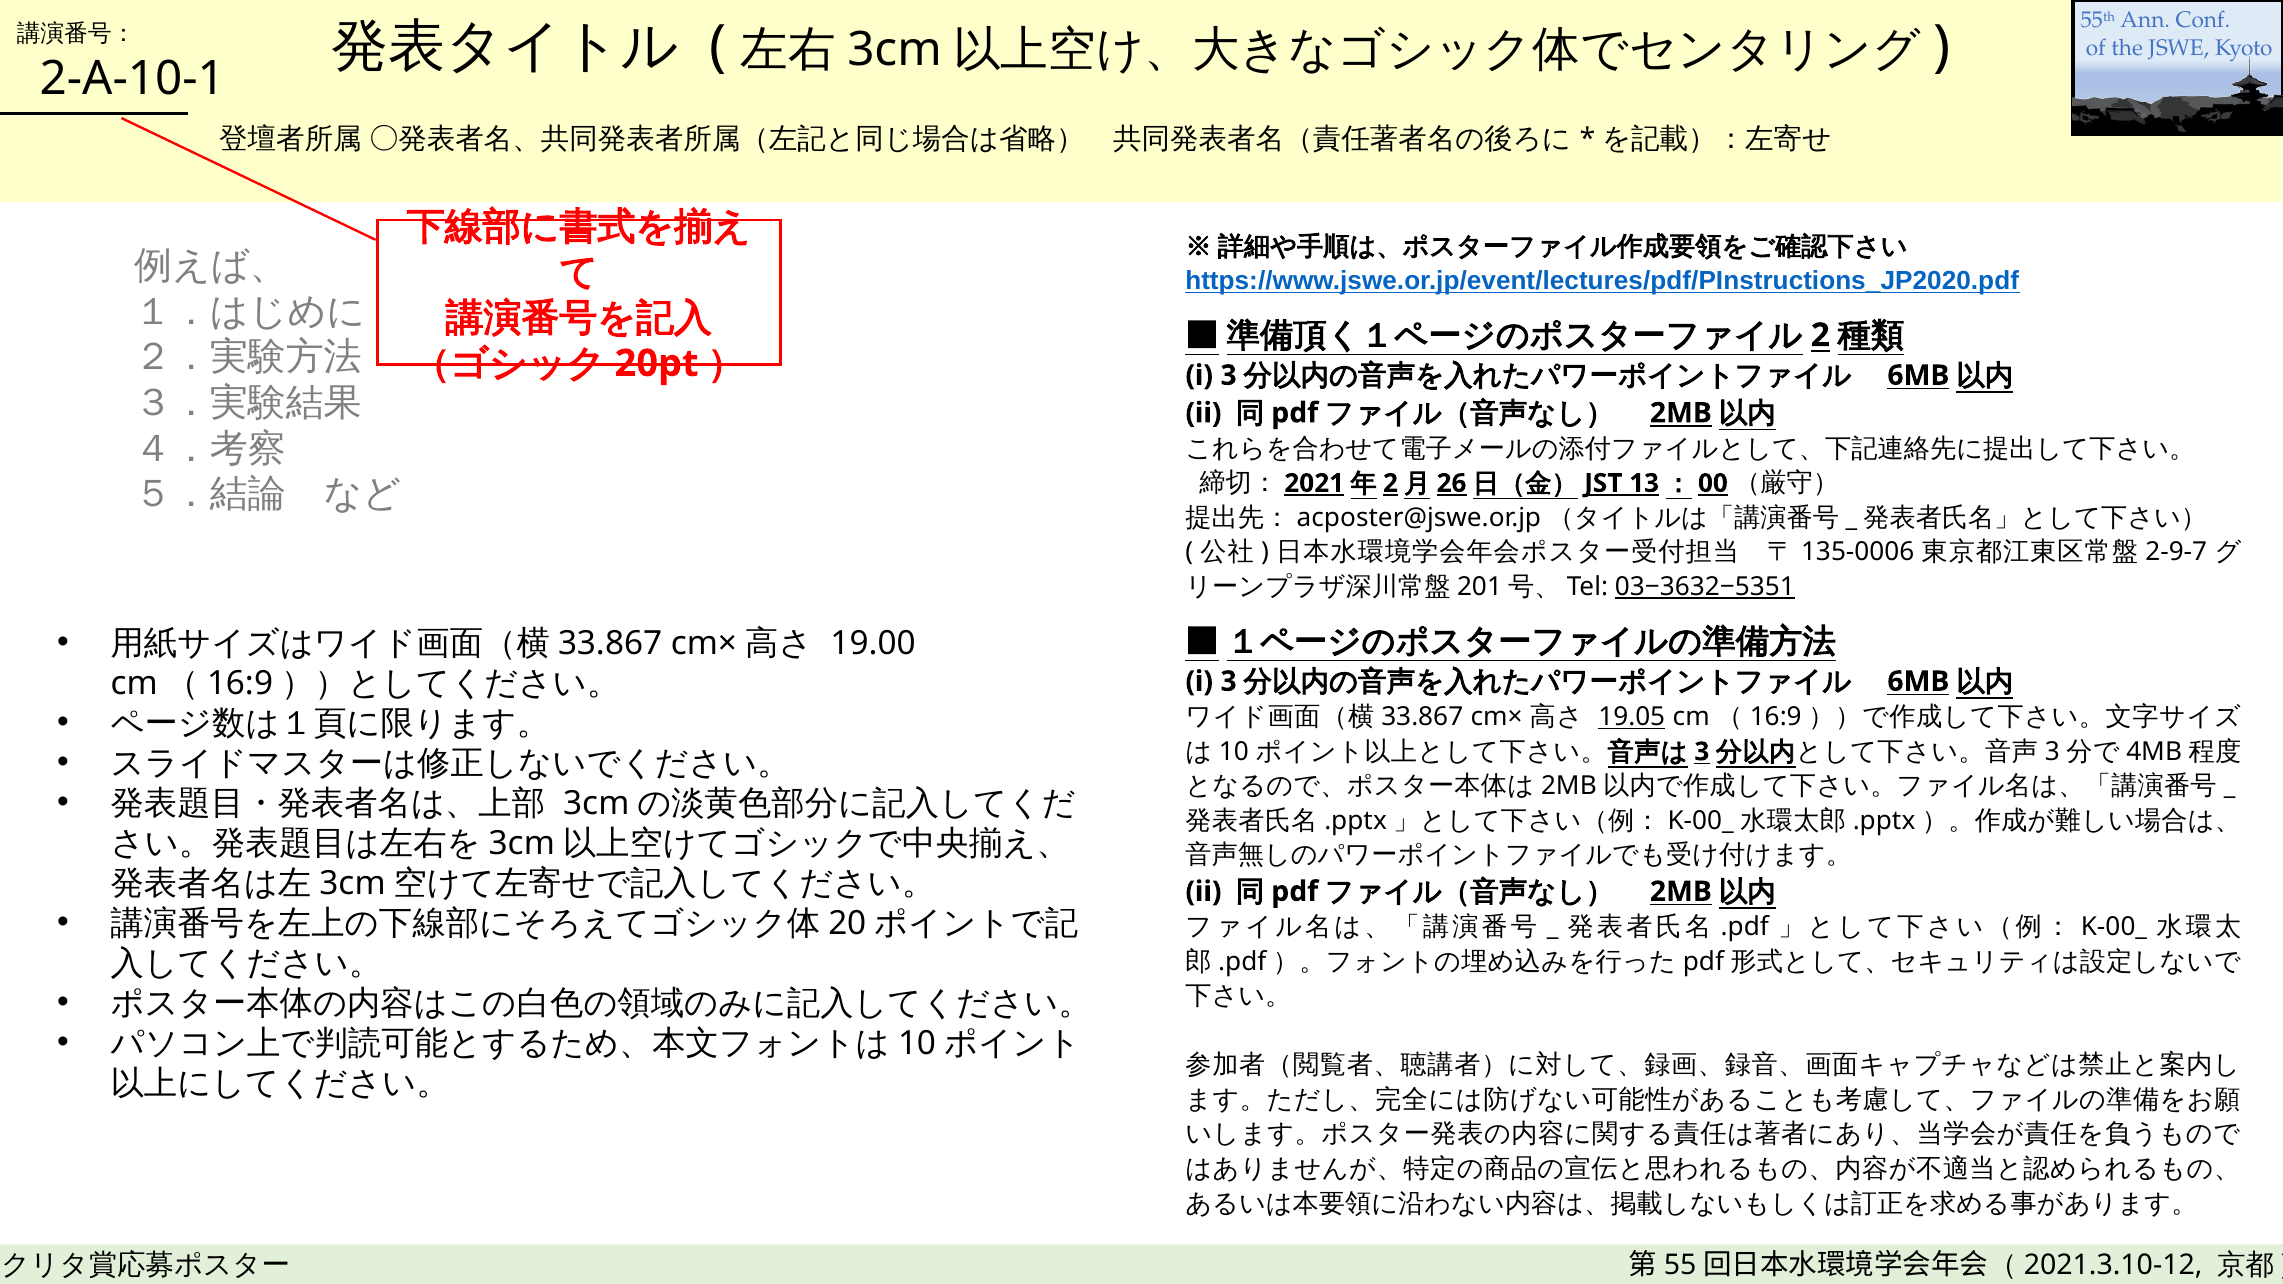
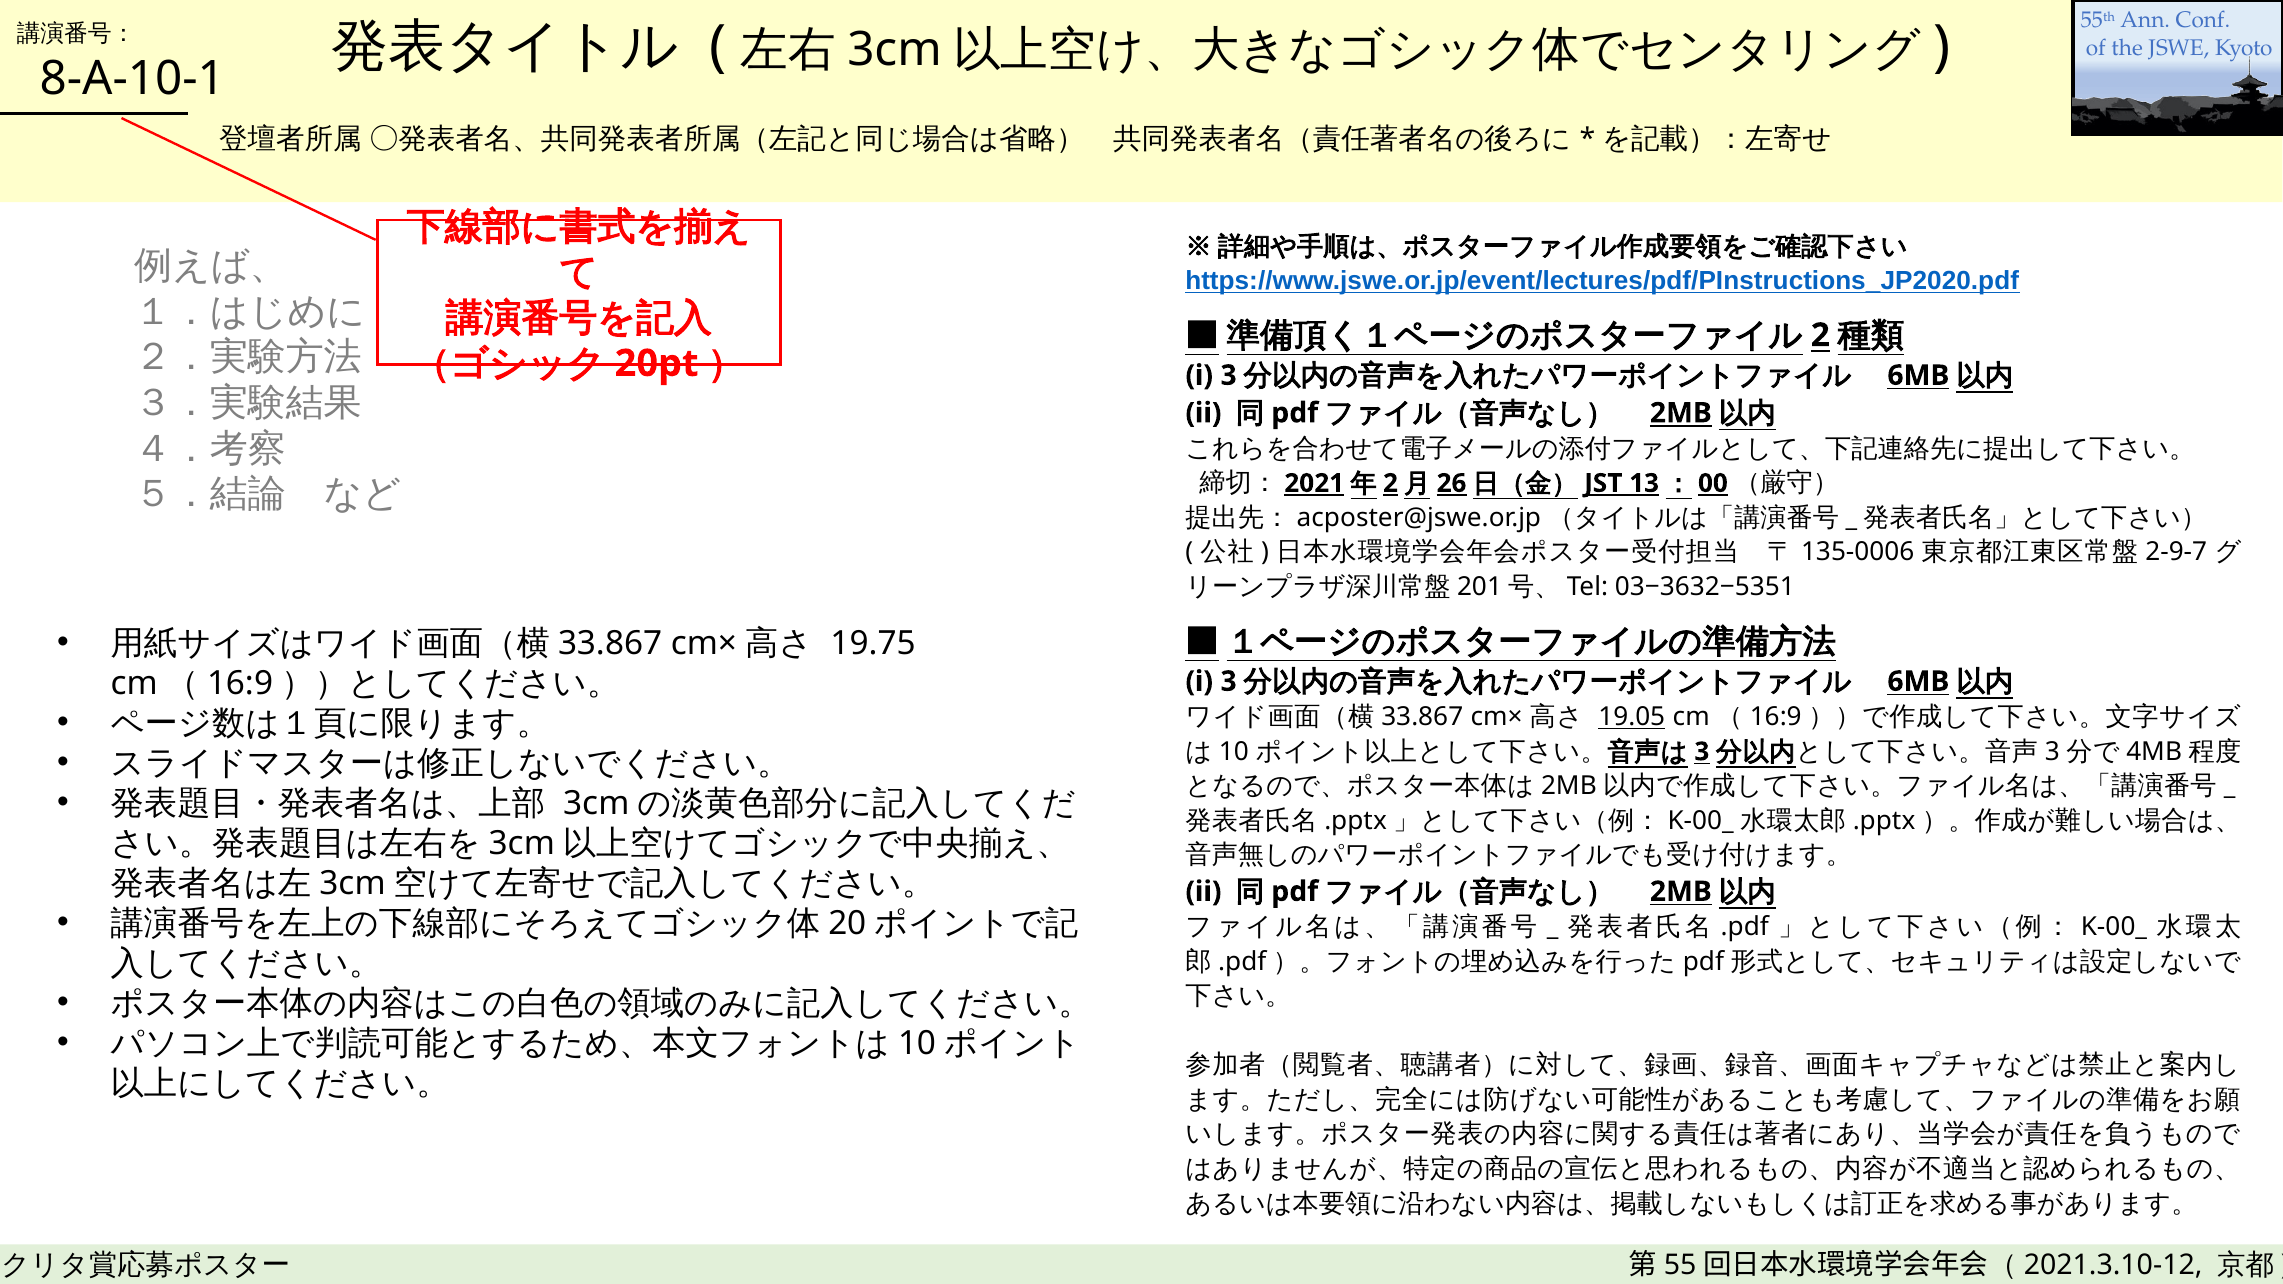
2-A-10-1: 2-A-10-1 -> 8-A-10-1 (132, 79)
03−3632−5351 underline: present -> none (1705, 587)
19.00: 19.00 -> 19.75 (873, 644)
